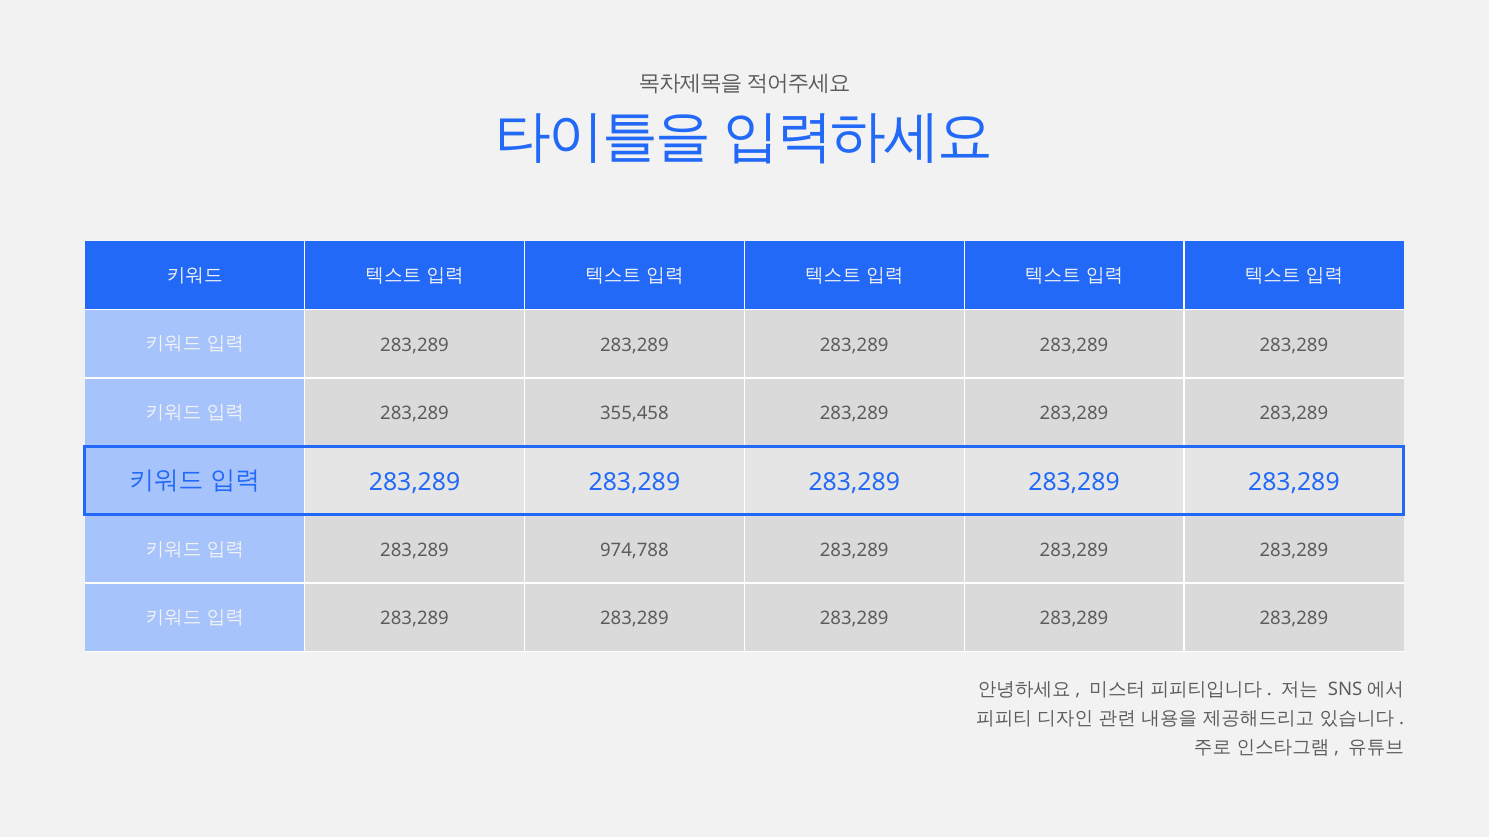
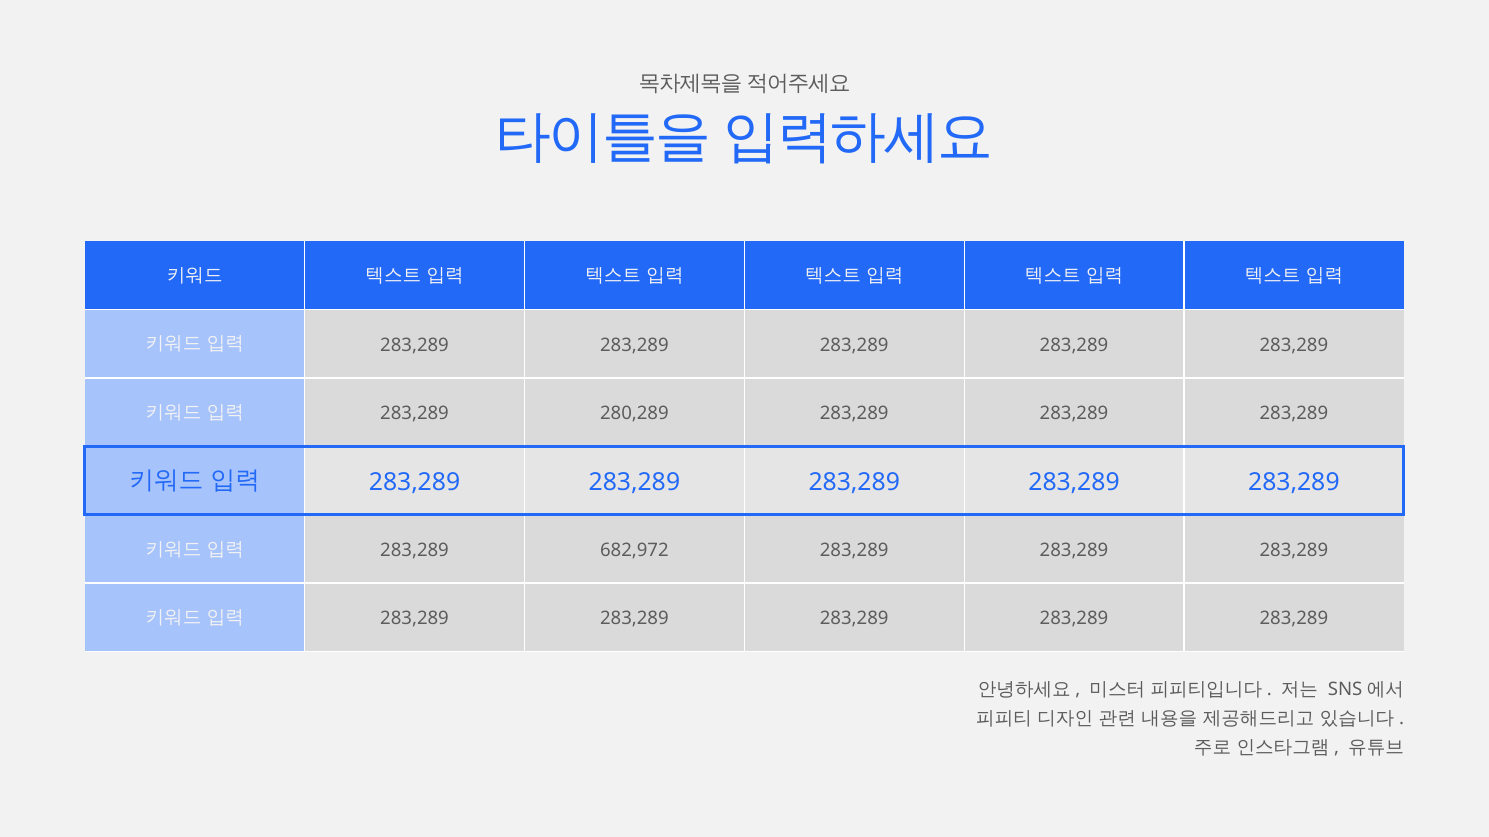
355,458: 355,458 -> 280,289 (634, 414)
974,788: 974,788 -> 682,972 (634, 550)
